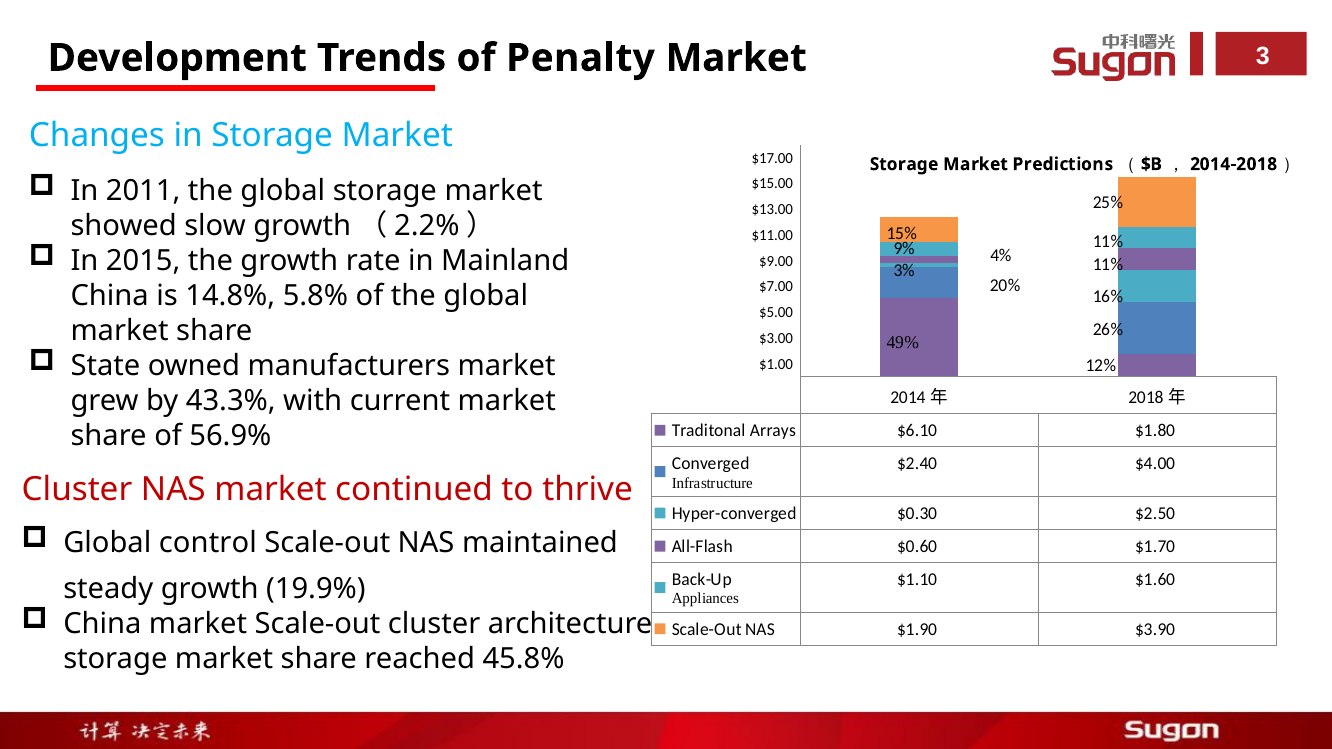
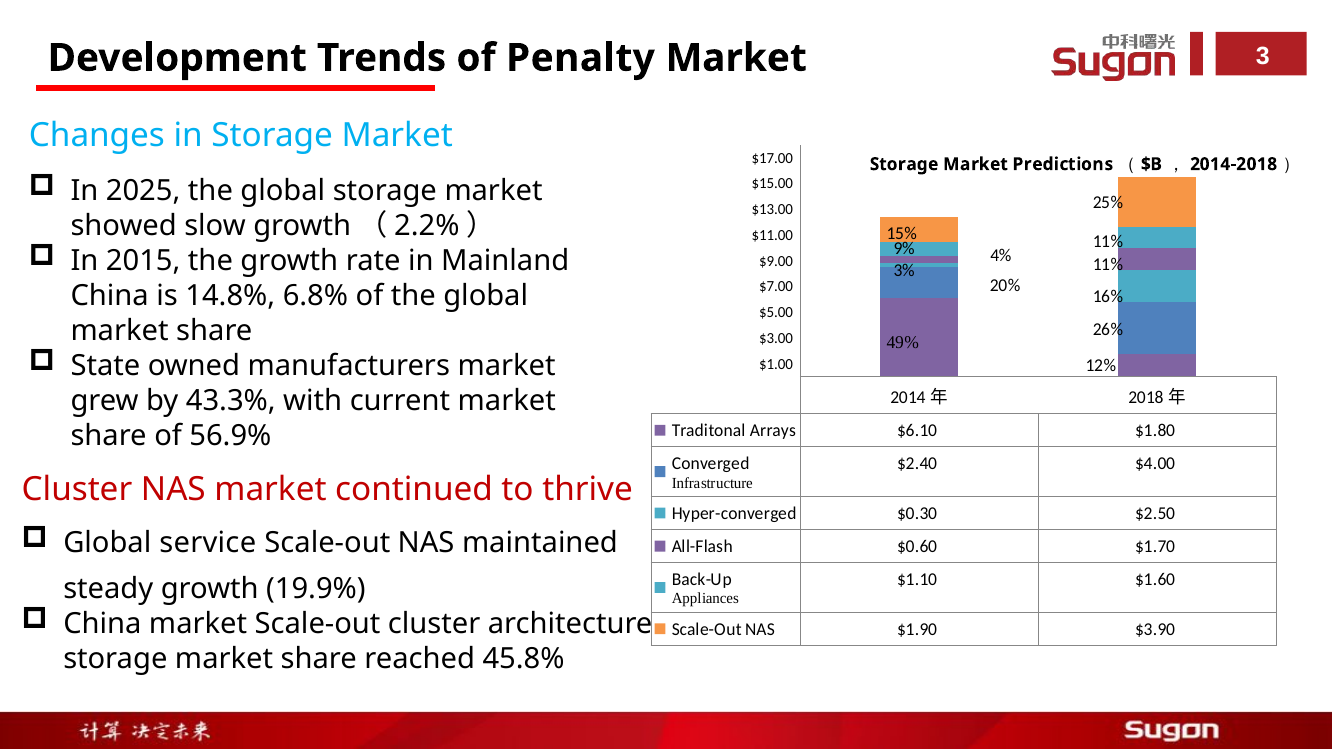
2011: 2011 -> 2025 (143, 191)
5.8%: 5.8% -> 6.8% (315, 296)
control: control -> service (208, 543)
